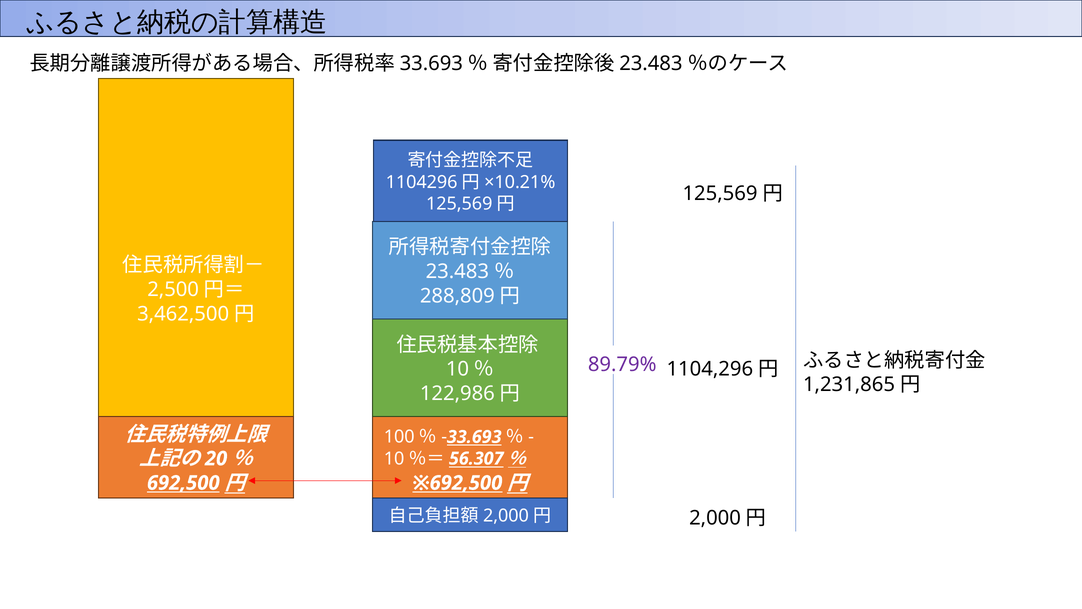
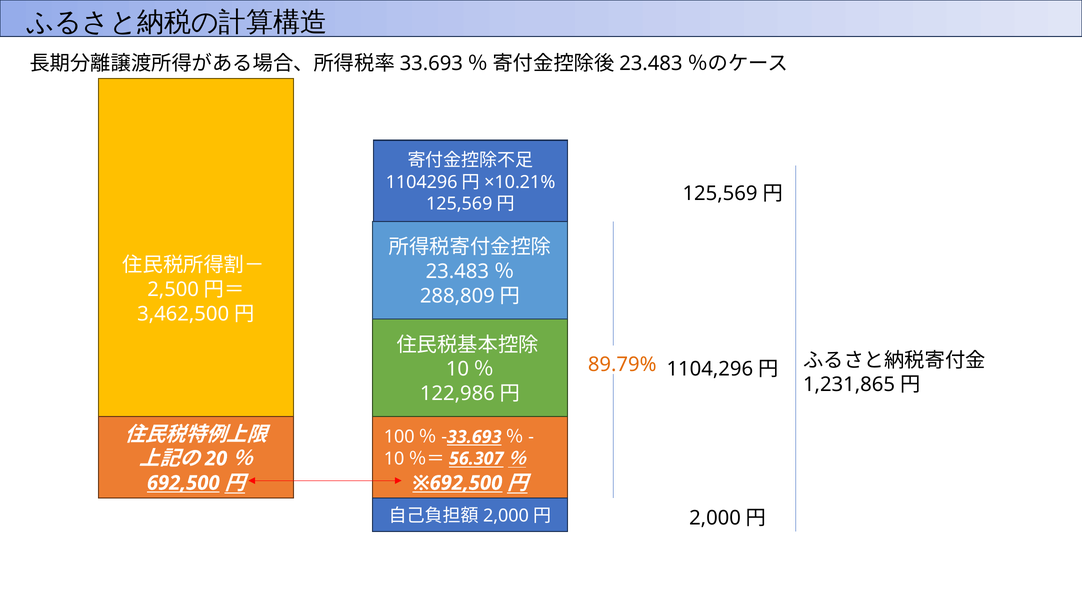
89.79% colour: purple -> orange (622, 364)
